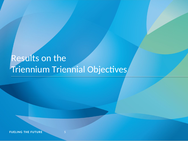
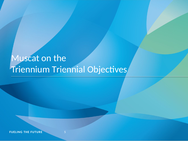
Results: Results -> Muscat (25, 58)
